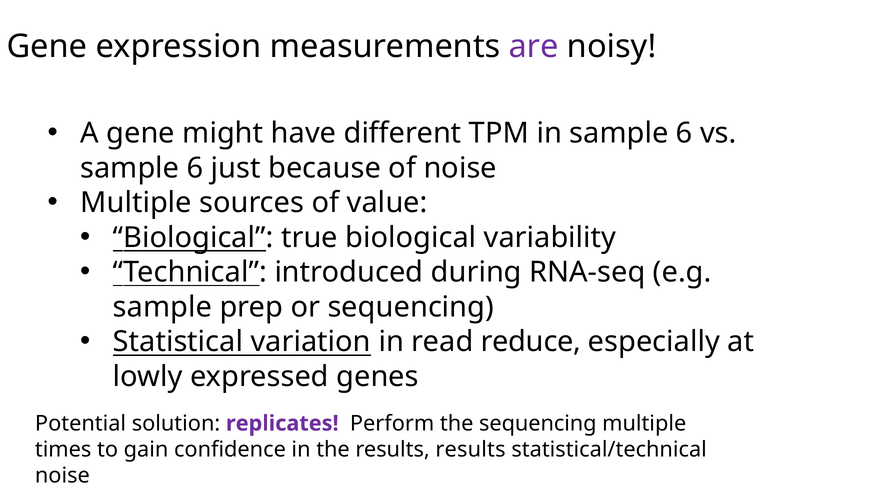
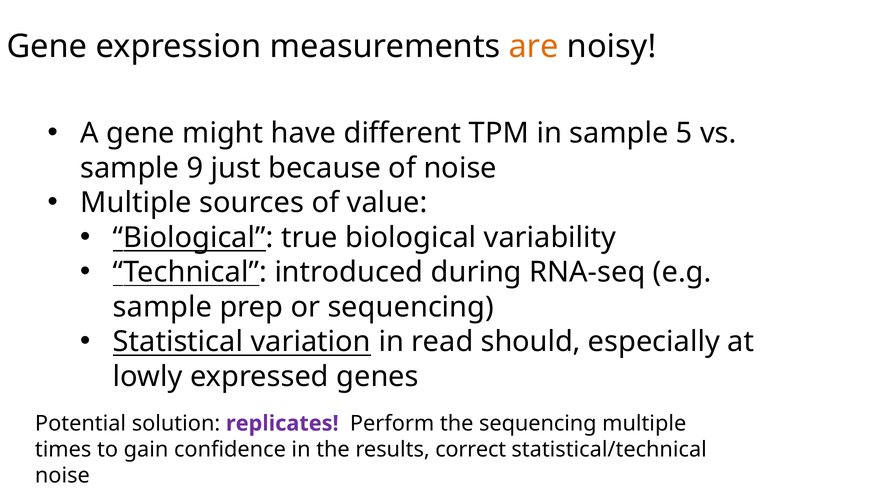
are colour: purple -> orange (534, 47)
in sample 6: 6 -> 5 (684, 133)
6: 6 -> 9 (195, 168)
reduce: reduce -> should (531, 342)
results results: results -> correct (471, 450)
